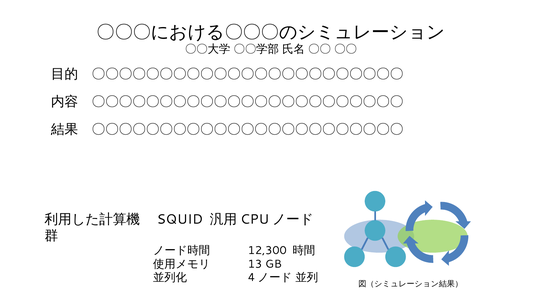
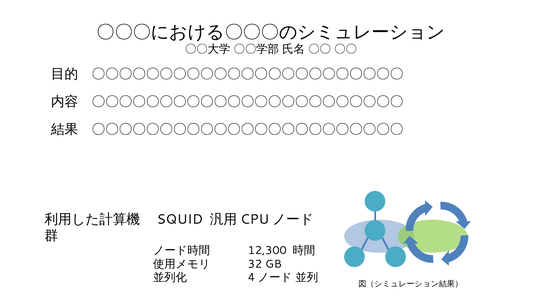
13: 13 -> 32 (255, 264)
